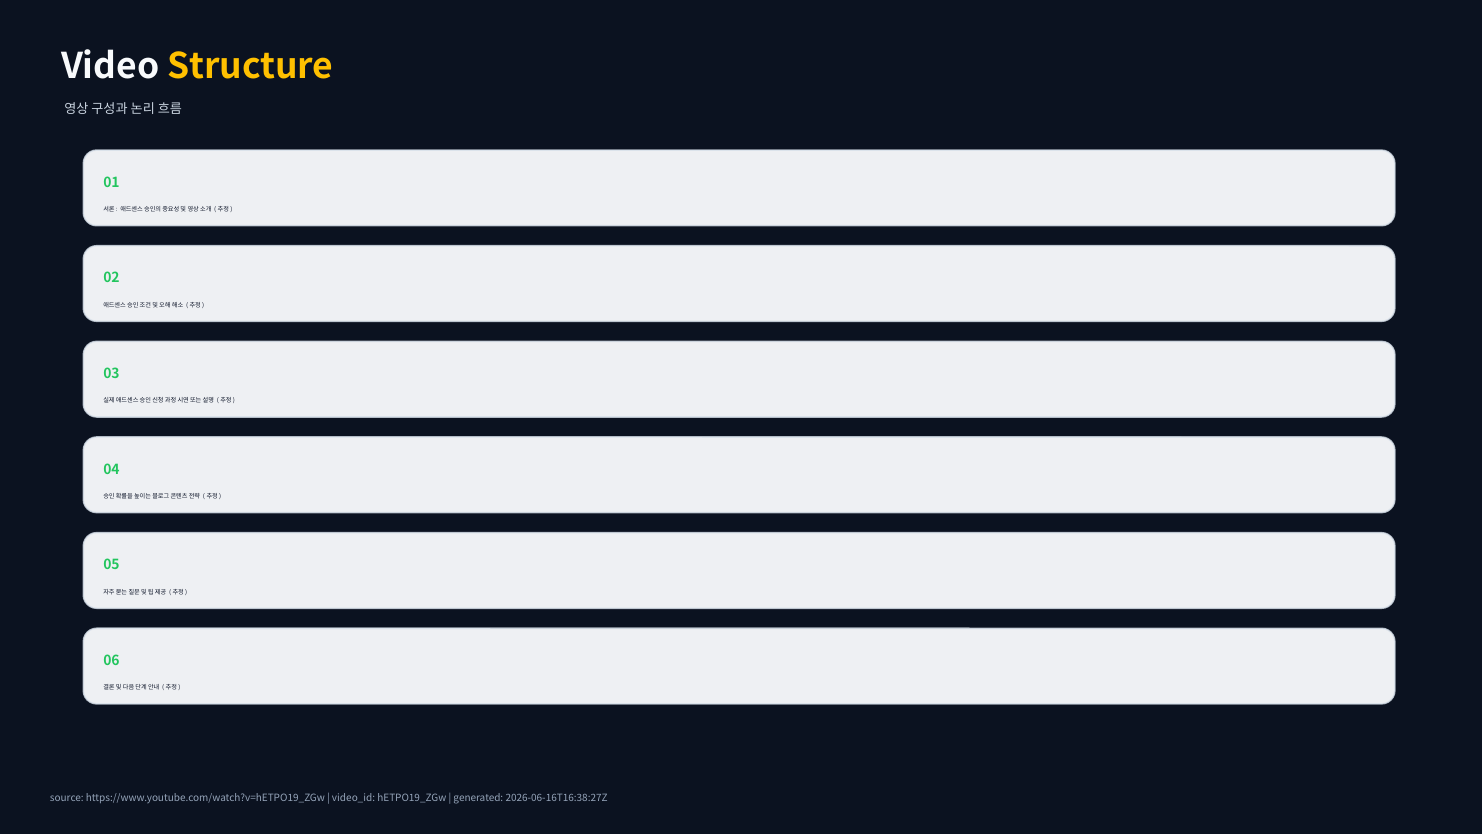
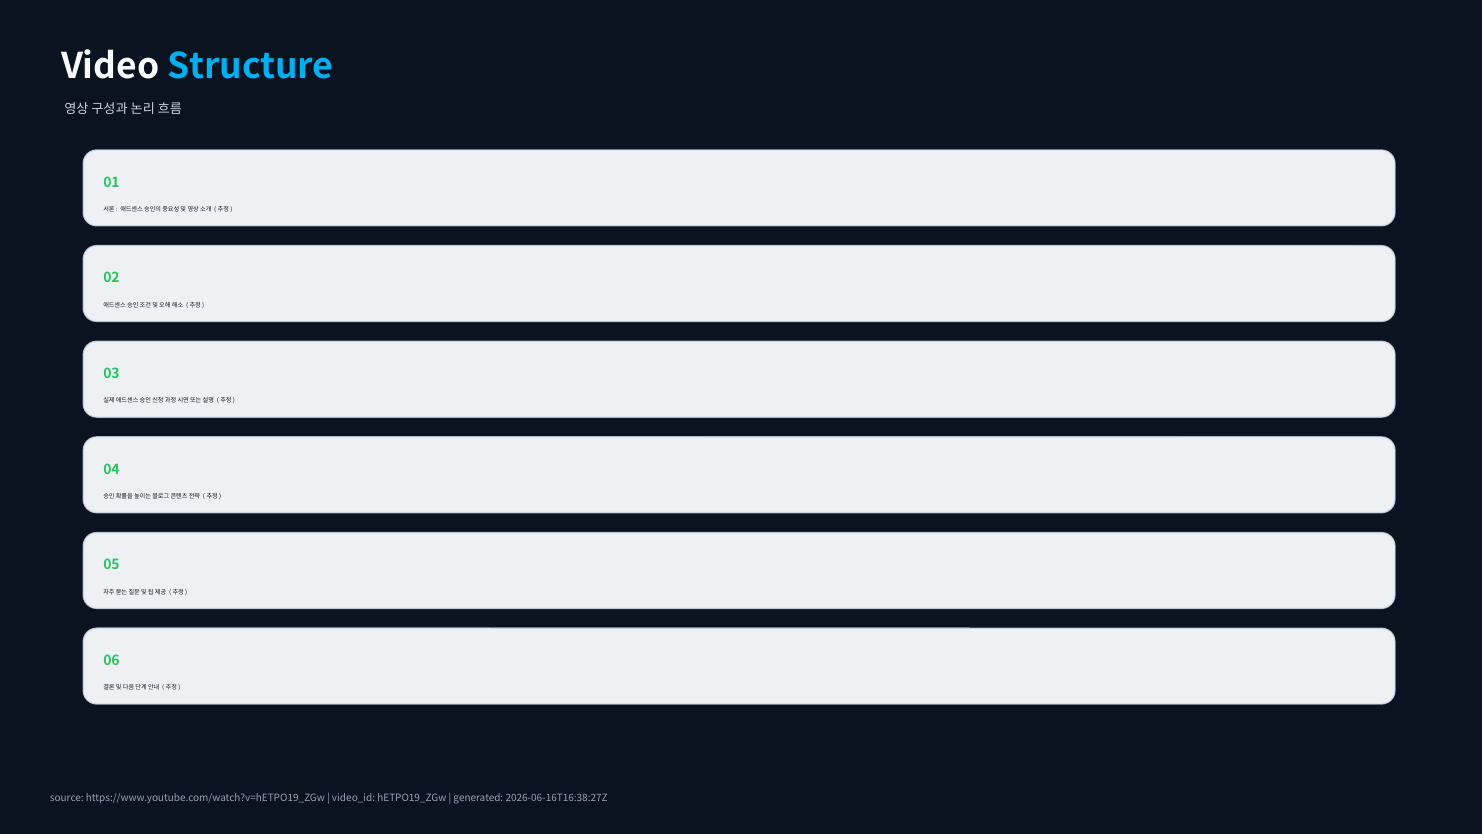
Structure colour: yellow -> light blue (251, 66)
